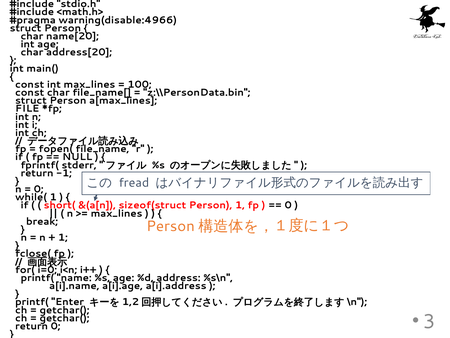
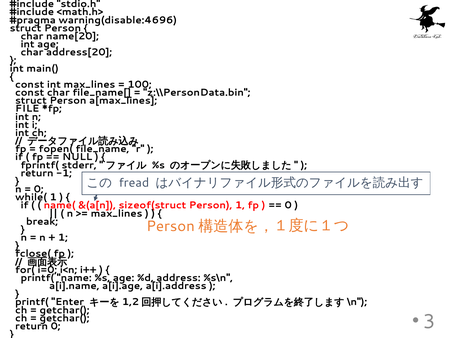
warning(disable:4966: warning(disable:4966 -> warning(disable:4696 (118, 20)
short(: short( -> name( (60, 205)
